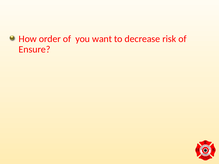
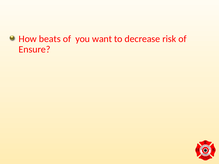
order: order -> beats (50, 39)
